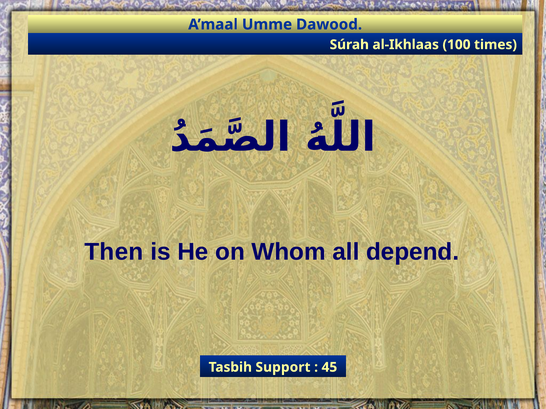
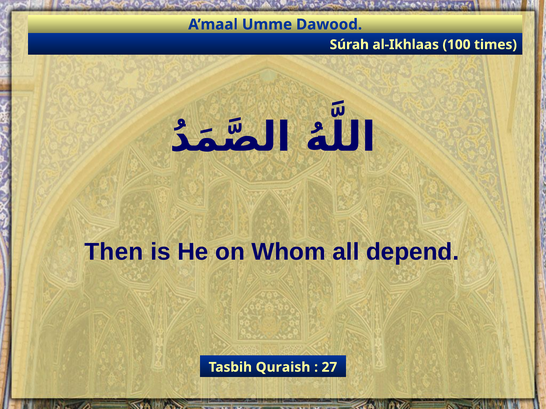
Support: Support -> Quraish (283, 368)
45: 45 -> 27 (329, 368)
